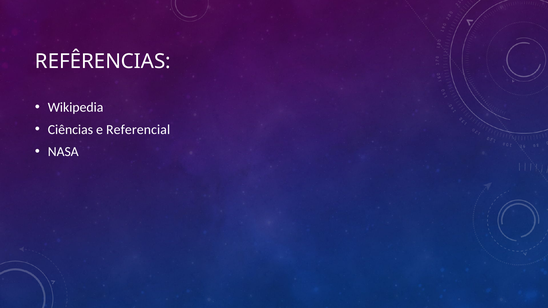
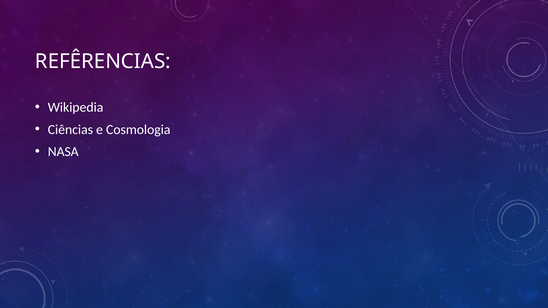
Referencial: Referencial -> Cosmologia (138, 130)
